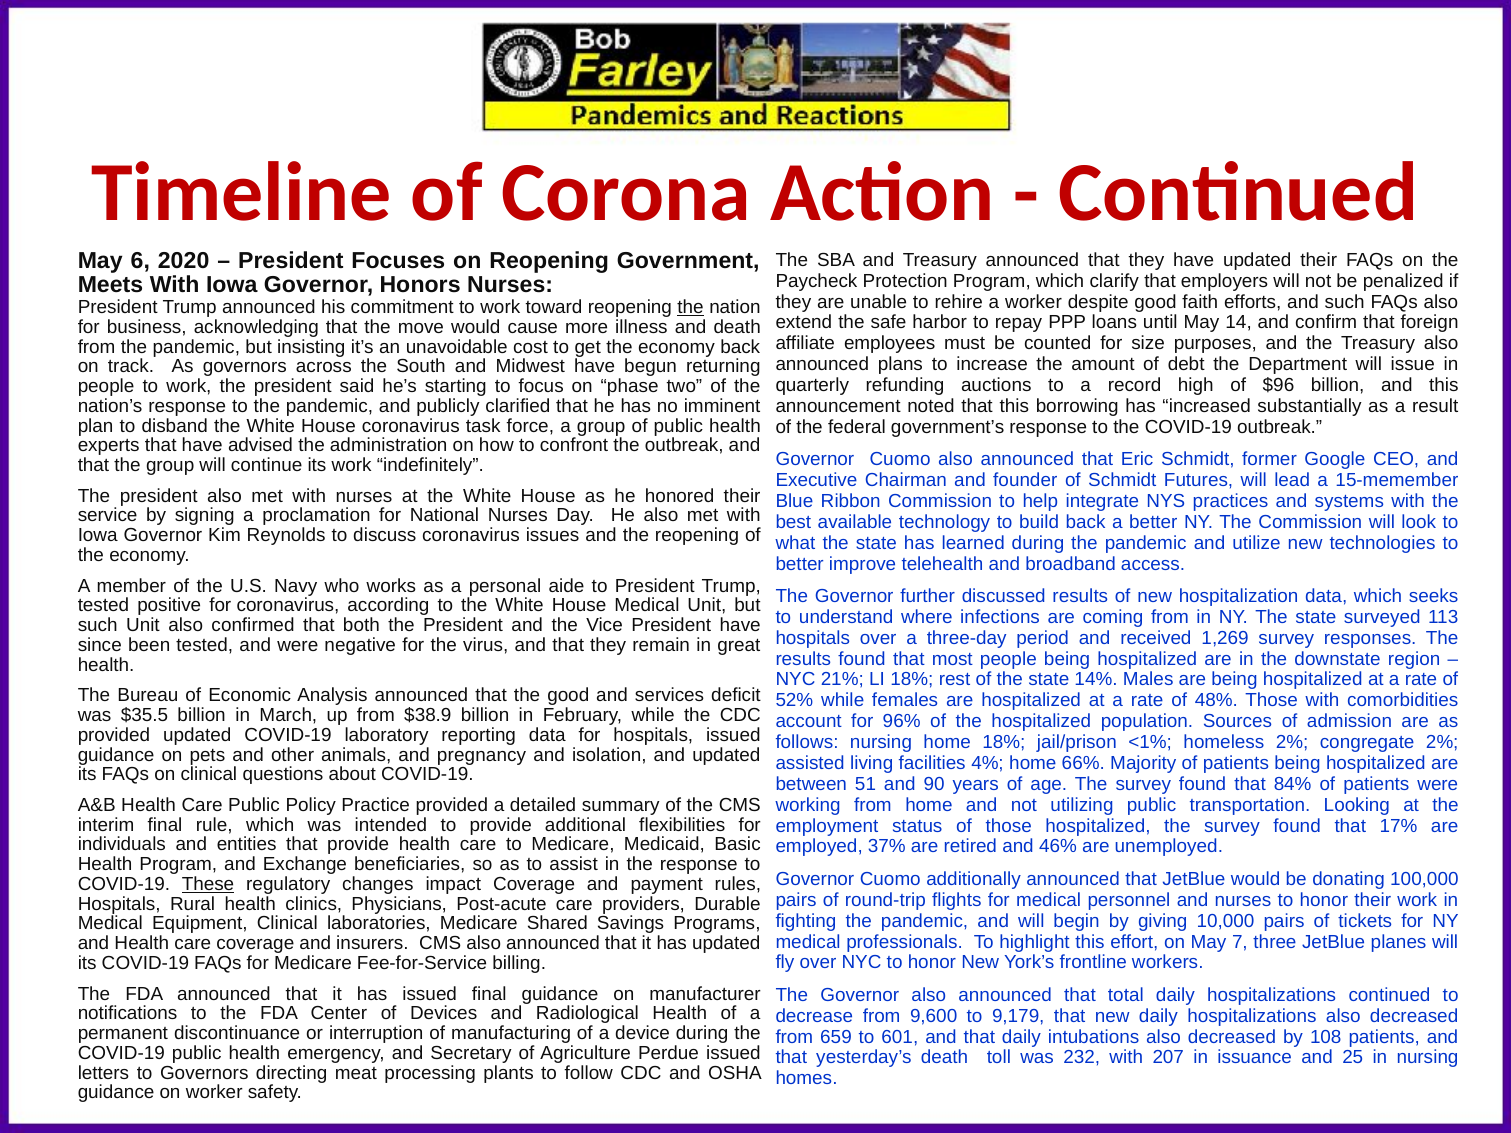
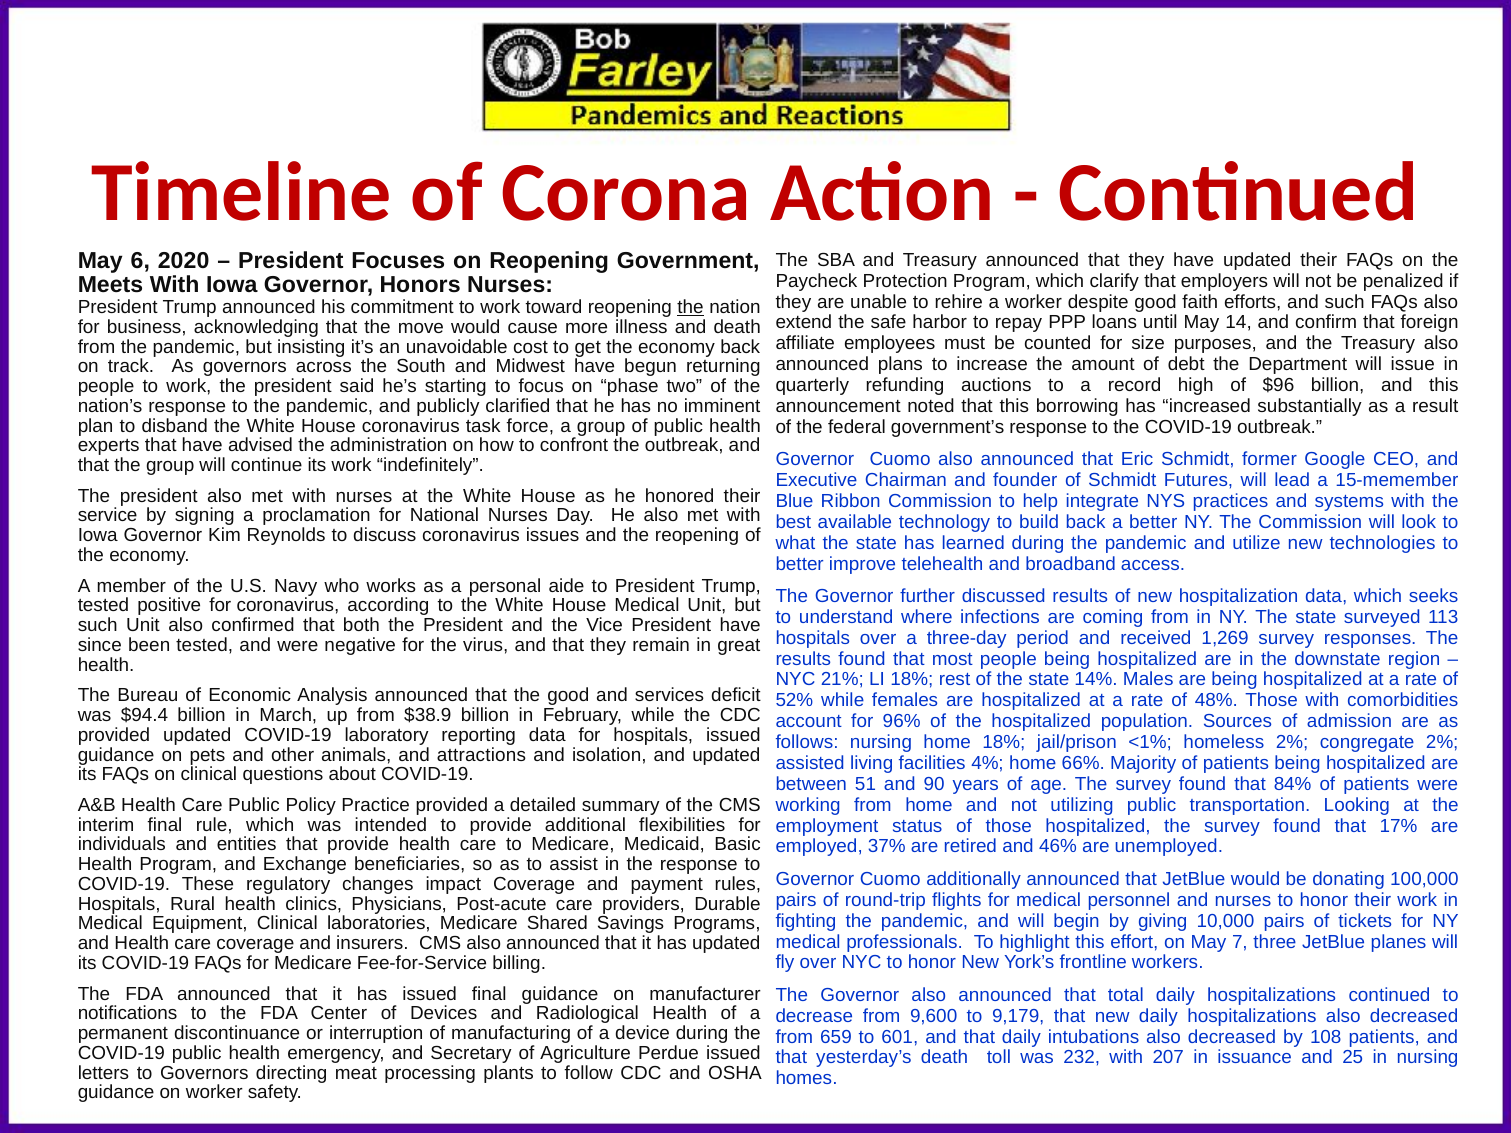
$35.5: $35.5 -> $94.4 (144, 715)
pregnancy: pregnancy -> attractions (482, 755)
These underline: present -> none (208, 884)
